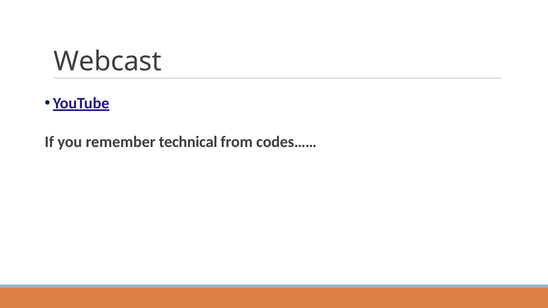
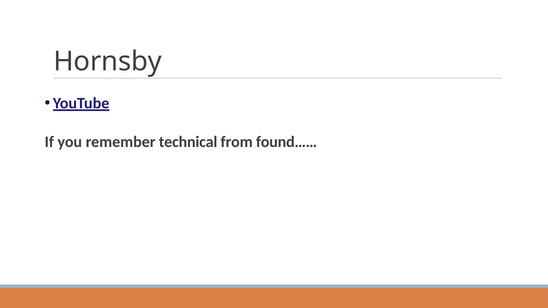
Webcast: Webcast -> Hornsby (108, 61)
codes……: codes…… -> found…… (287, 142)
